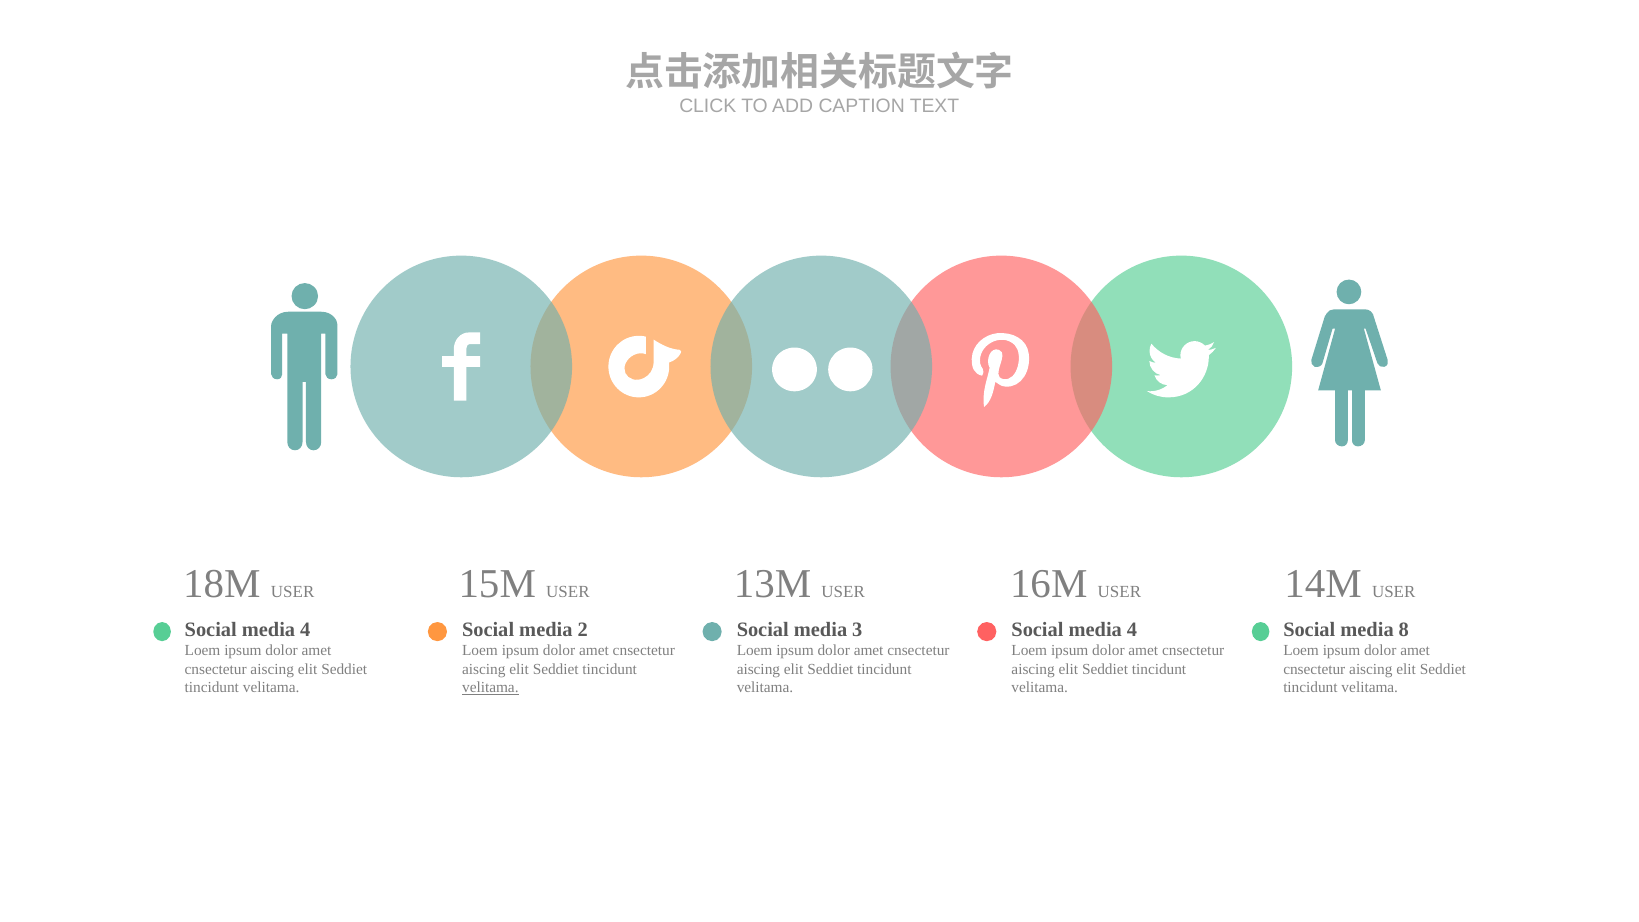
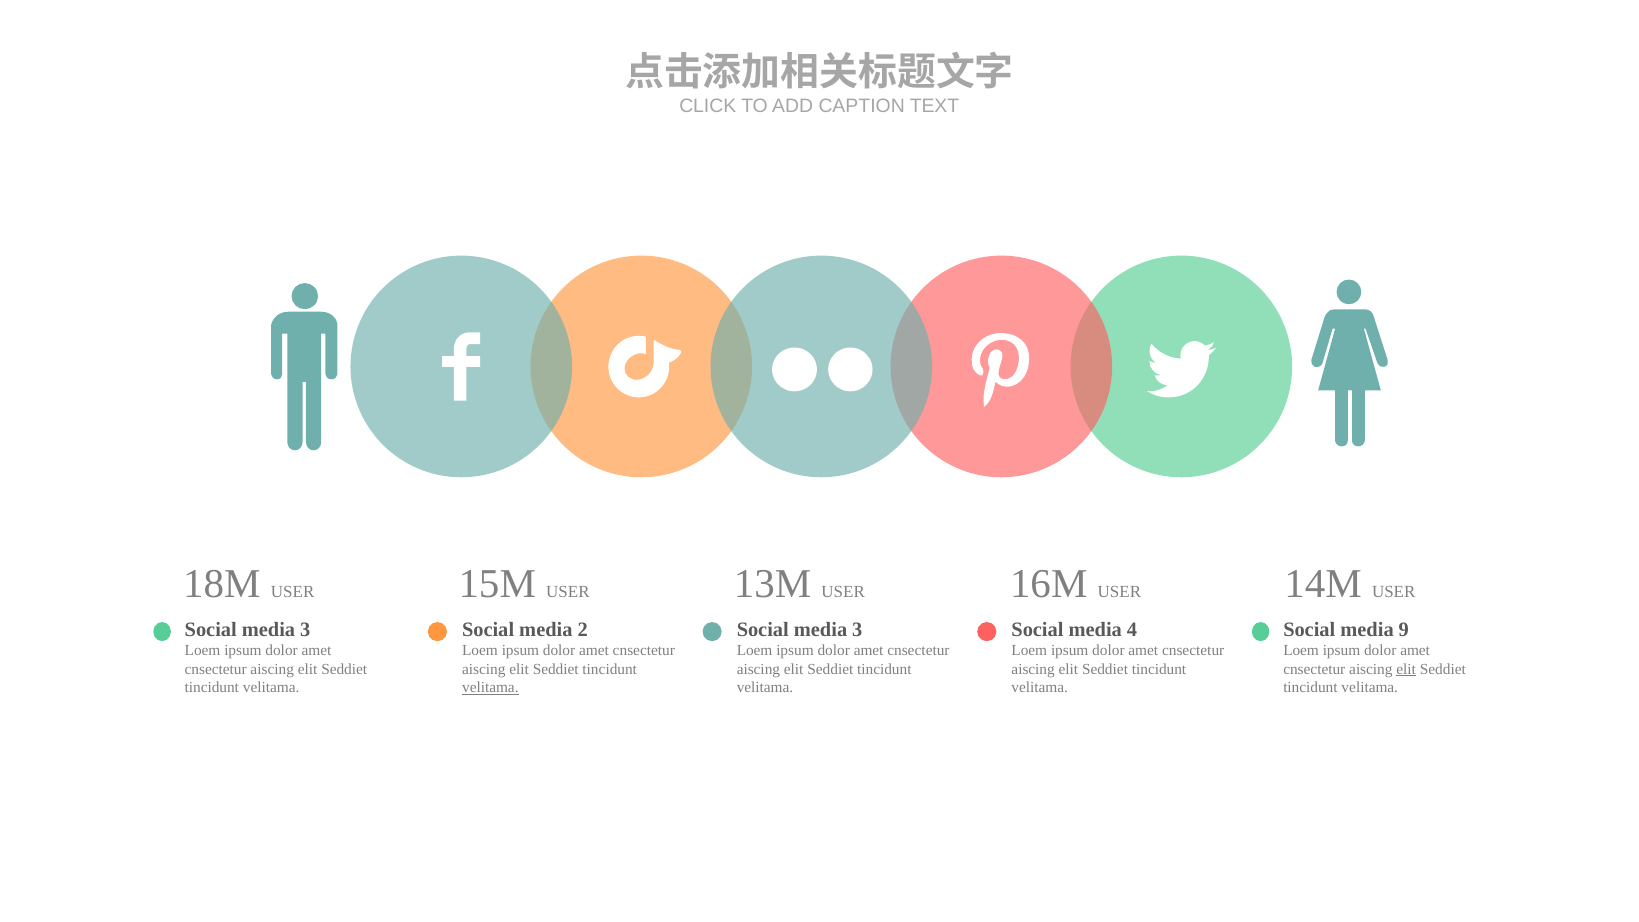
4: 4 -> 3 (305, 629)
8: 8 -> 9 (1404, 629)
elit underline: none -> present (1406, 669)
